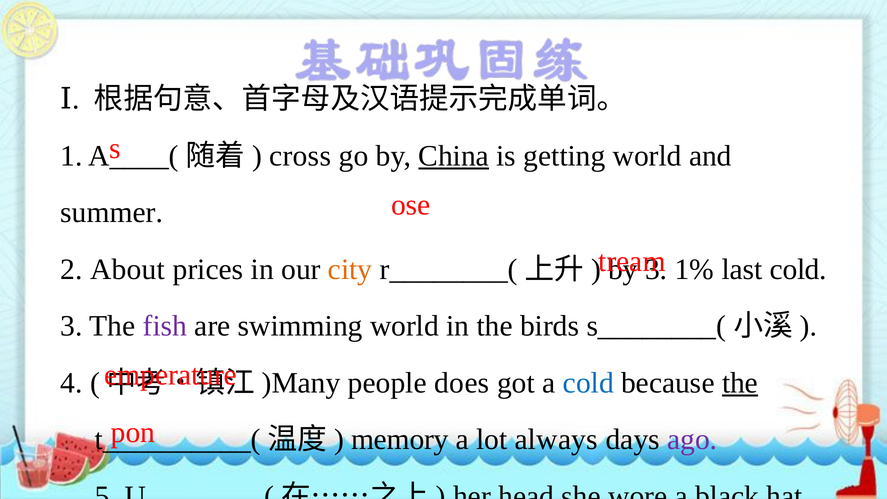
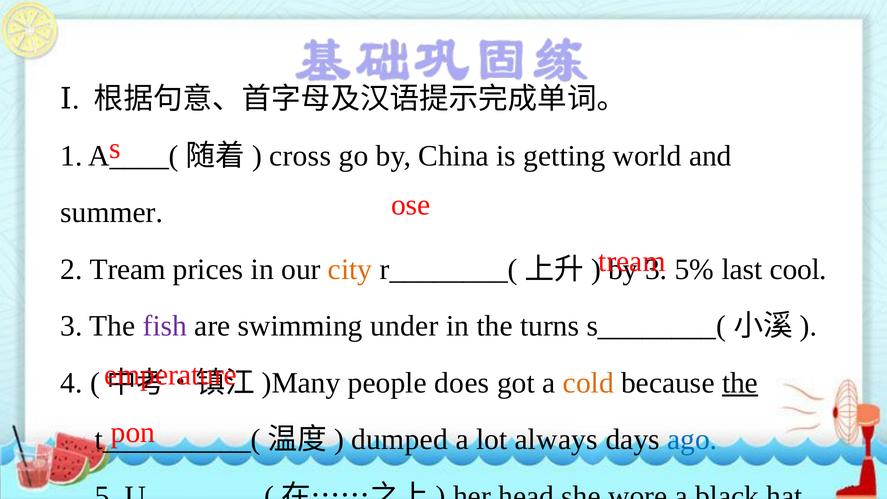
China underline: present -> none (454, 156)
2 About: About -> Tream (128, 269)
1%: 1% -> 5% (694, 269)
last cold: cold -> cool (798, 269)
swimming world: world -> under (404, 326)
birds: birds -> turns (550, 326)
cold colour: blue -> orange (588, 383)
memory: memory -> dumped (400, 440)
ago colour: purple -> blue (692, 440)
